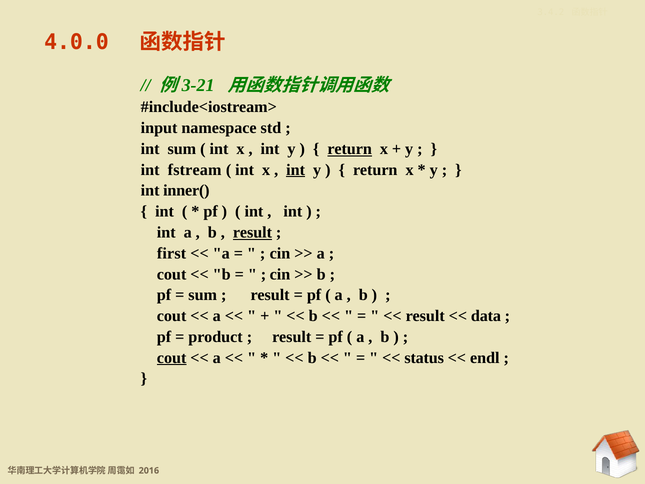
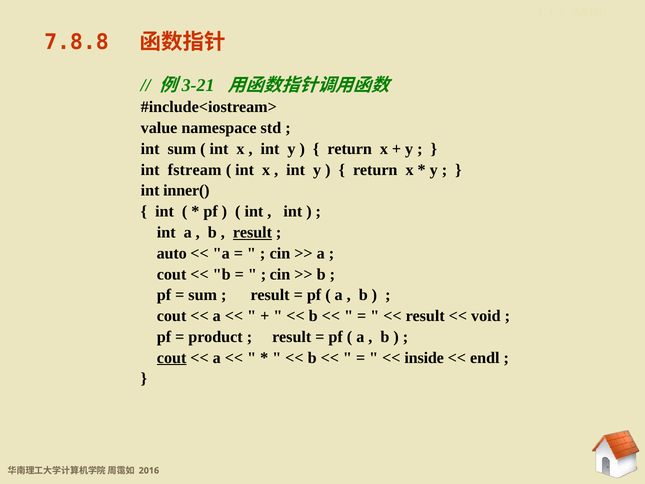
4.0.0: 4.0.0 -> 7.8.8 (76, 42)
input: input -> value (159, 128)
return underline: present -> none (350, 149)
int underline: present -> none (296, 170)
first: first -> auto (172, 253)
data: data -> void (486, 316)
status: status -> inside (424, 358)
